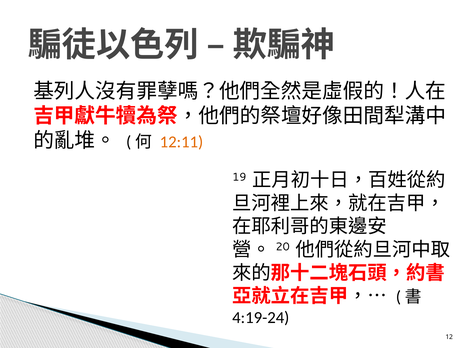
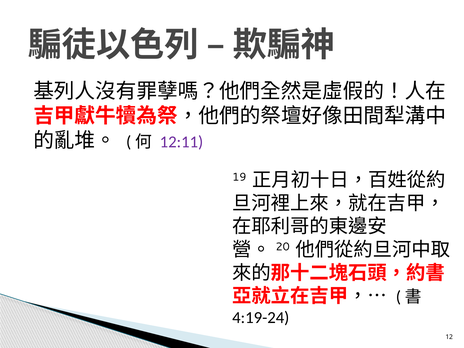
12:11 colour: orange -> purple (181, 142)
